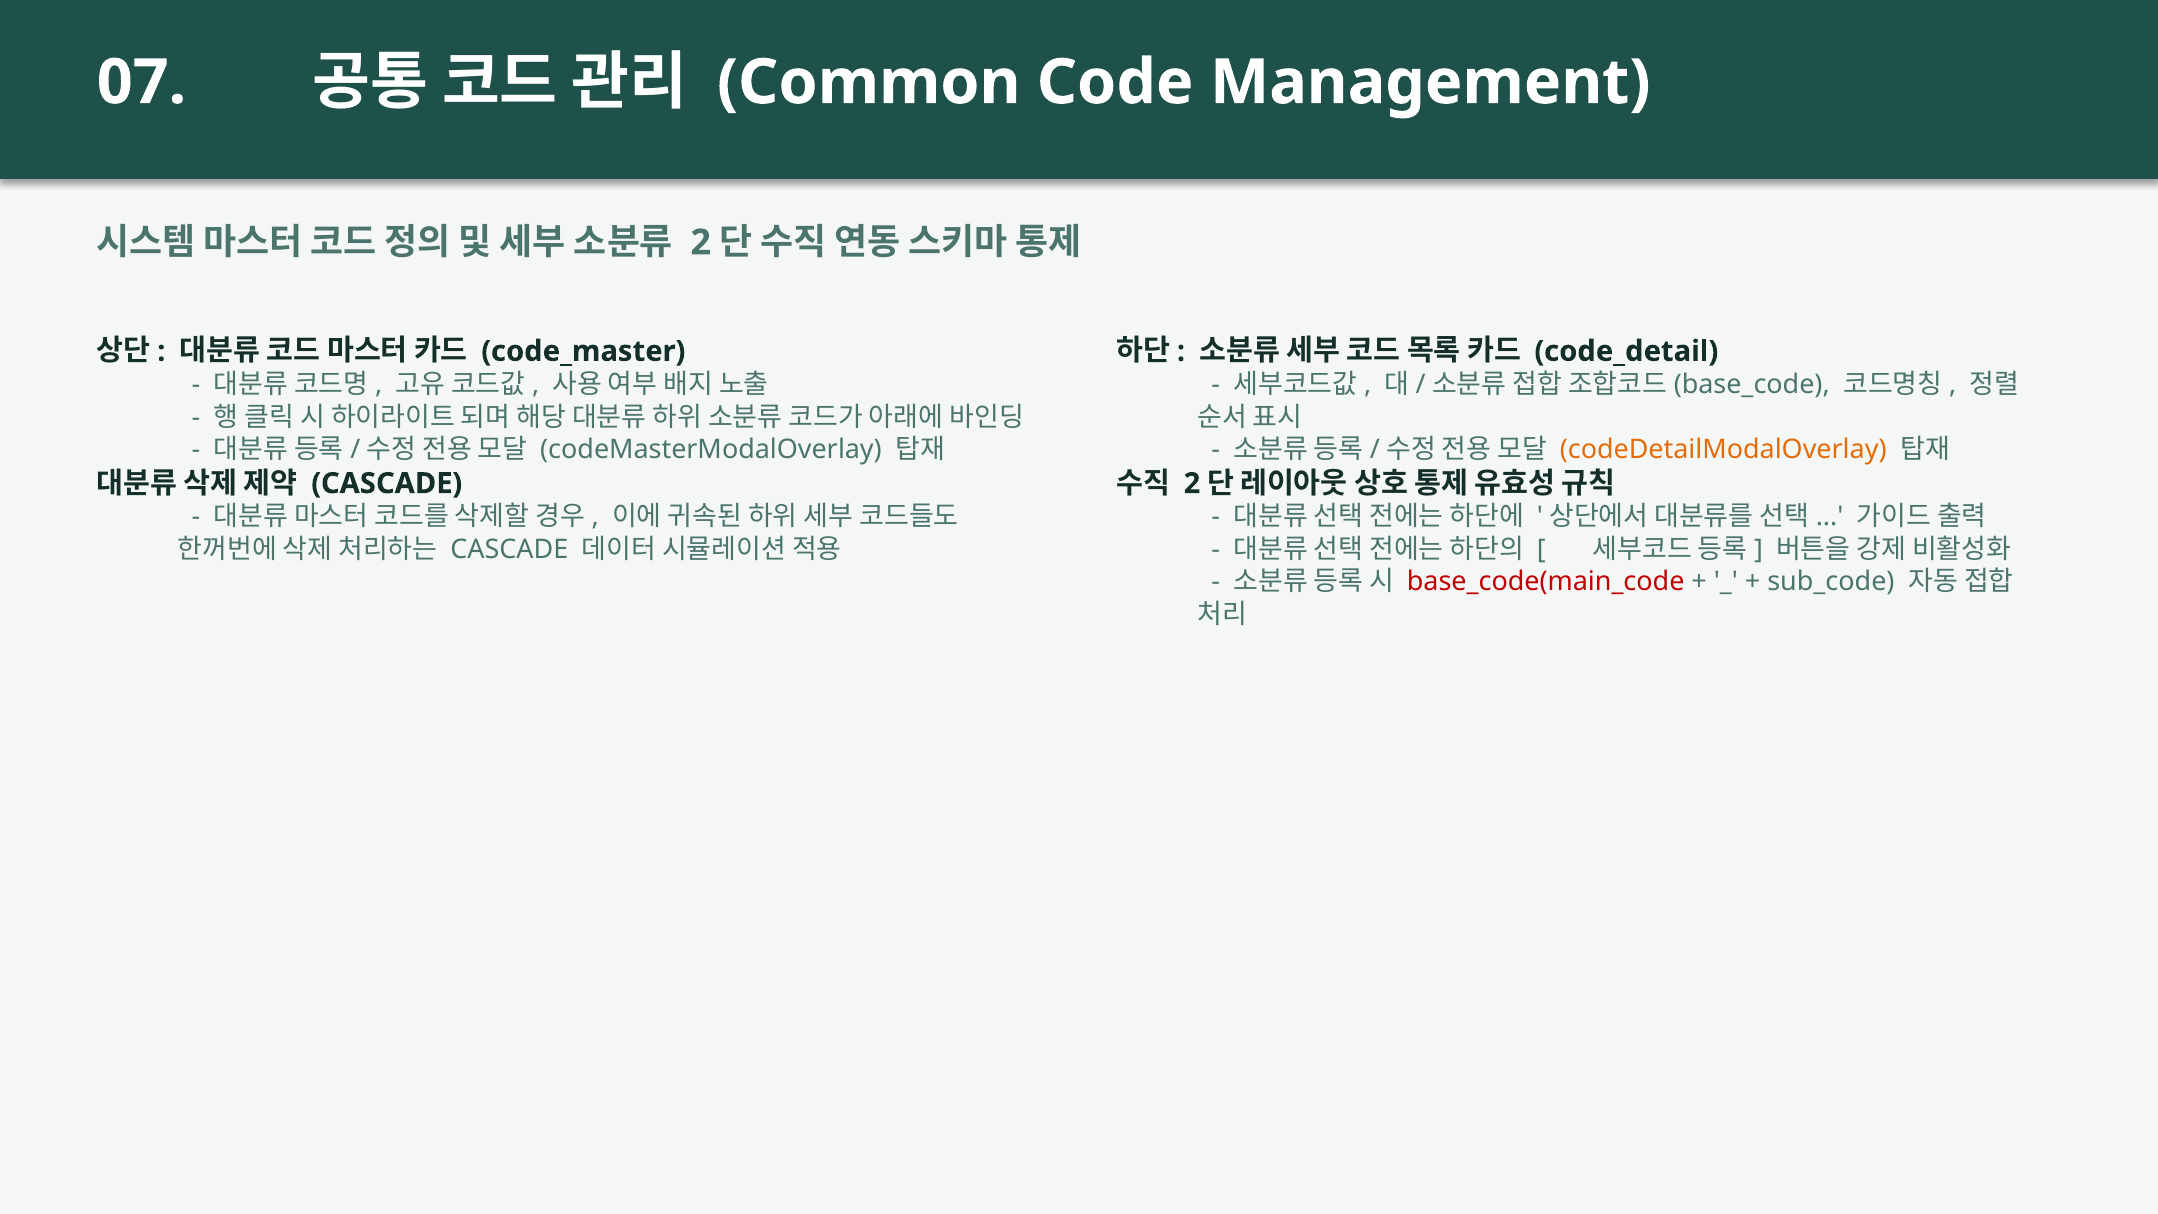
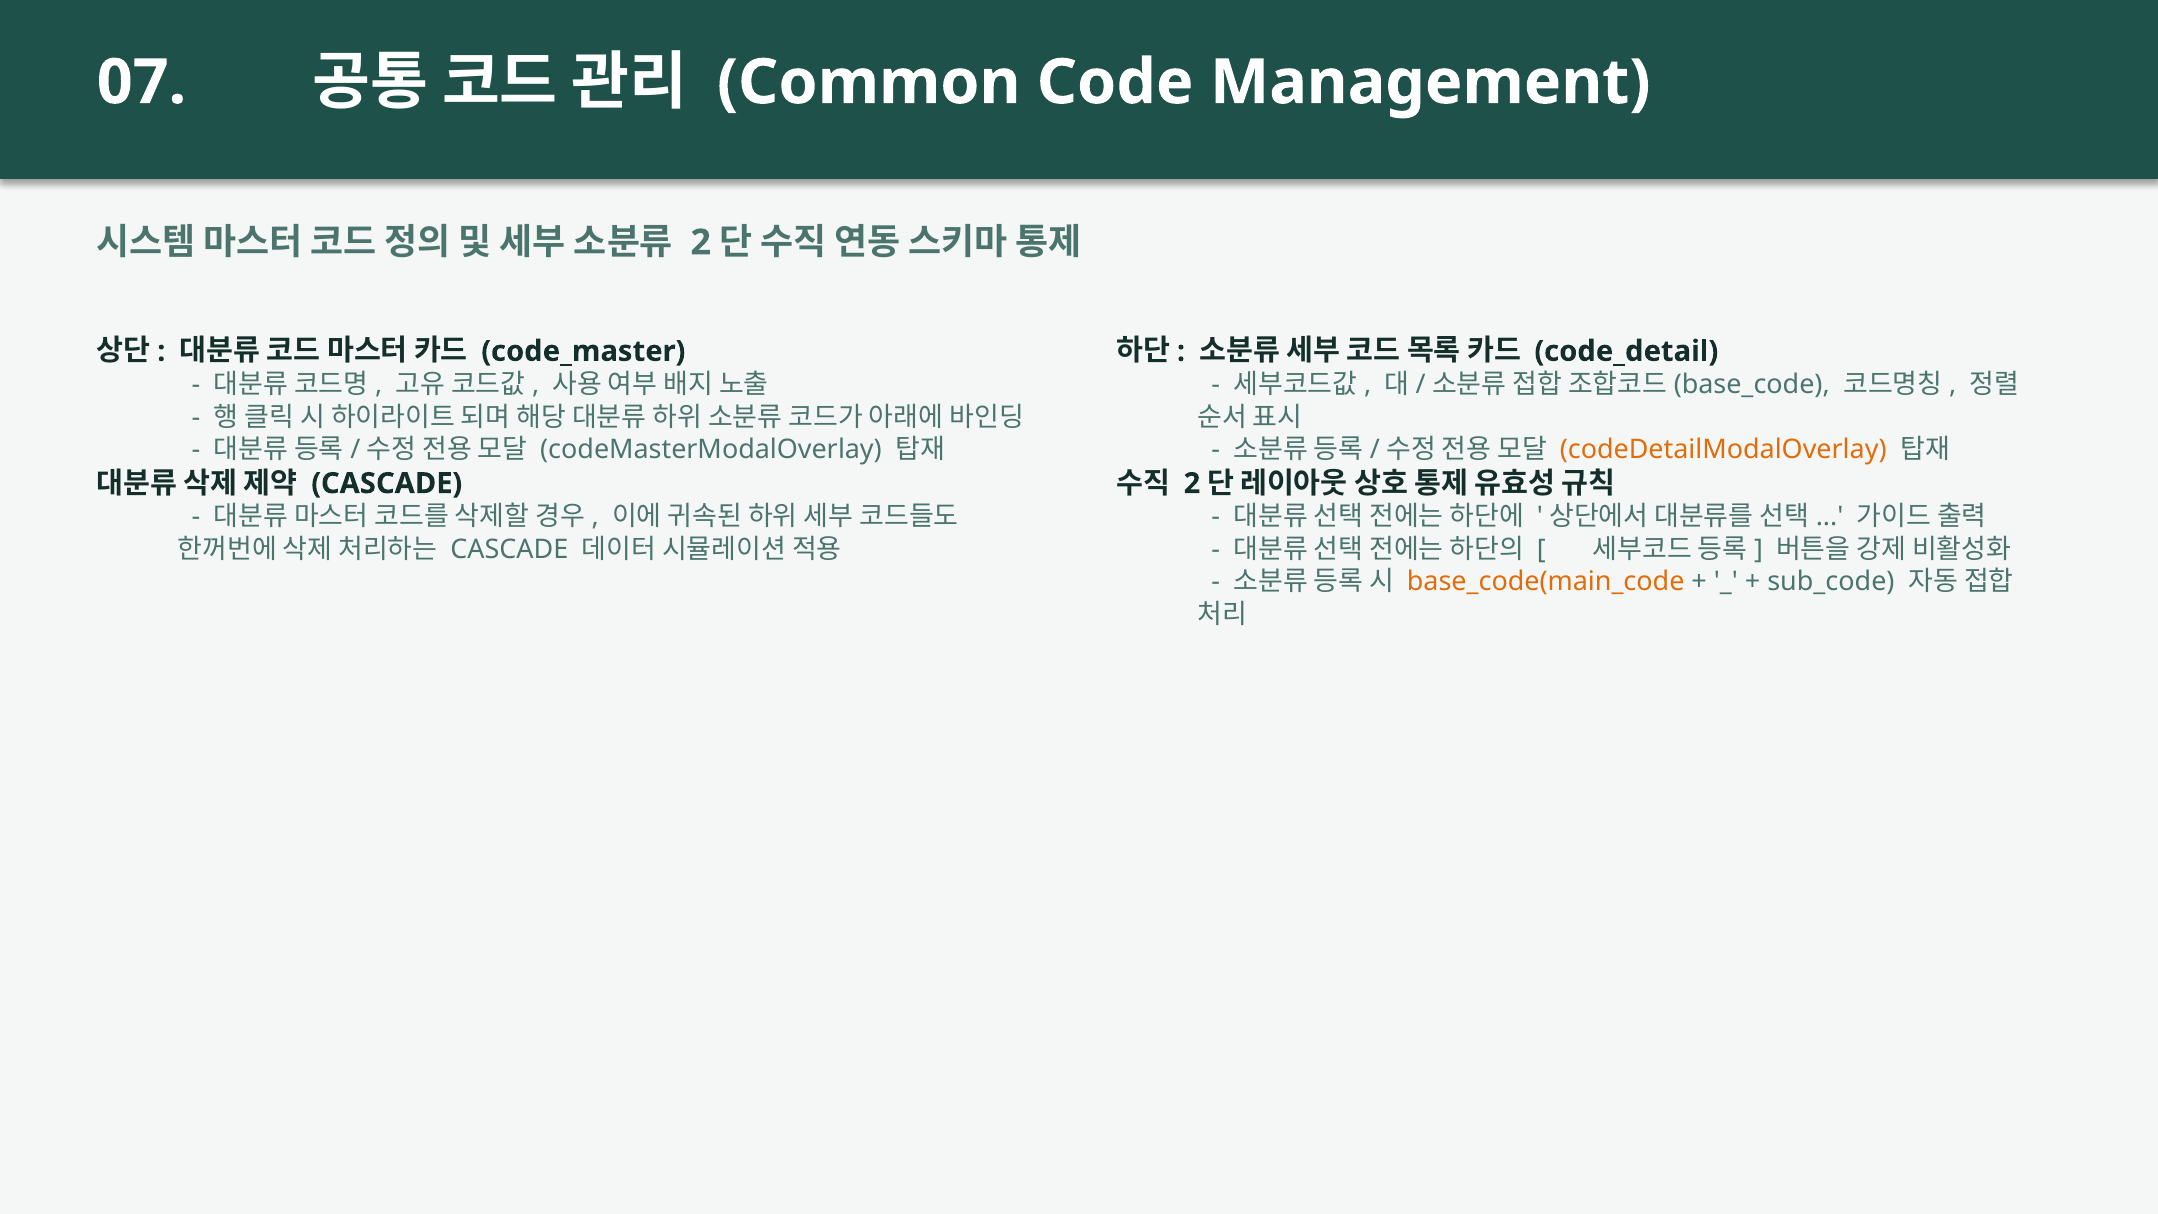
base_code(main_code colour: red -> orange (1546, 582)
